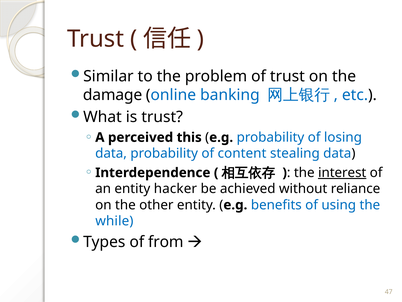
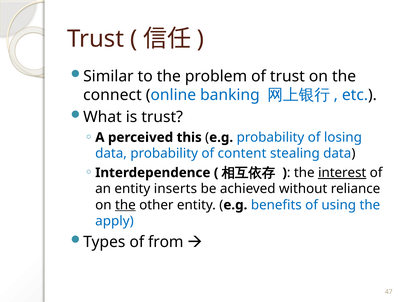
damage: damage -> connect (112, 95)
hacker: hacker -> inserts (175, 189)
the underline: none -> present (125, 205)
while: while -> apply (114, 221)
